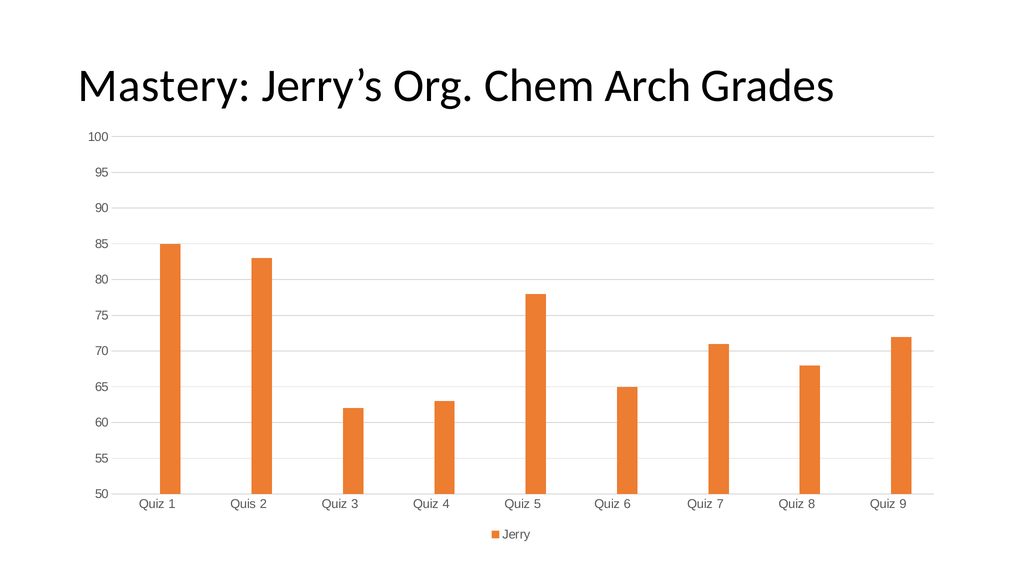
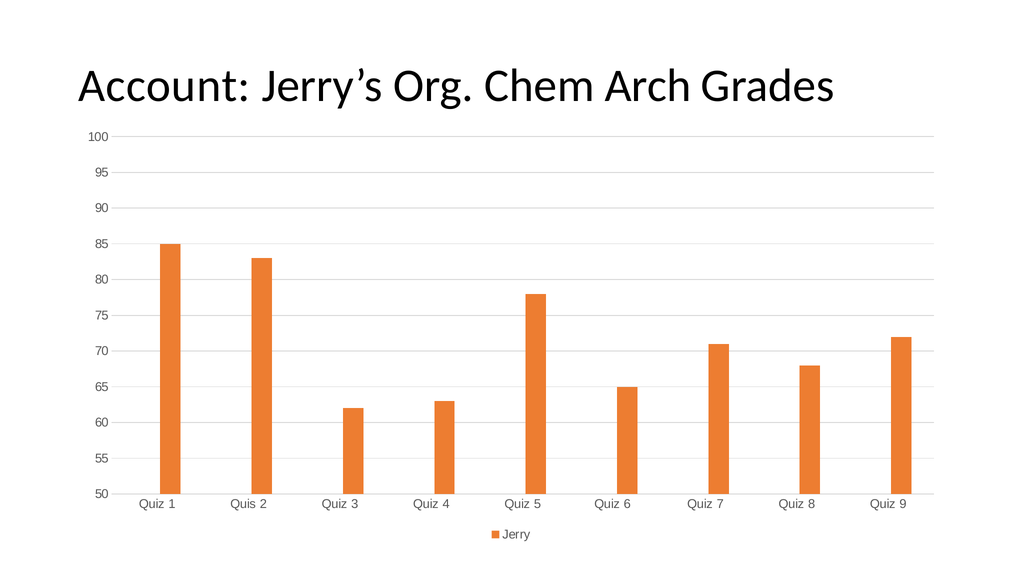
Mastery: Mastery -> Account (164, 86)
